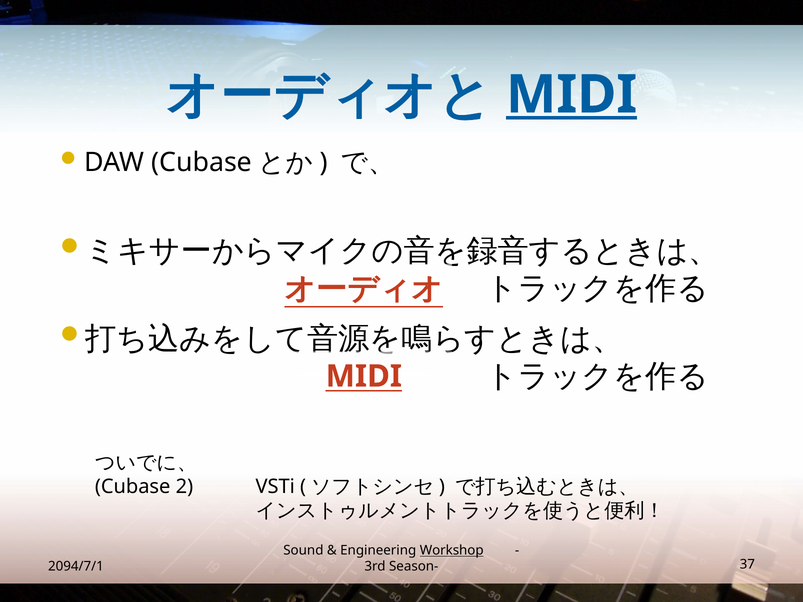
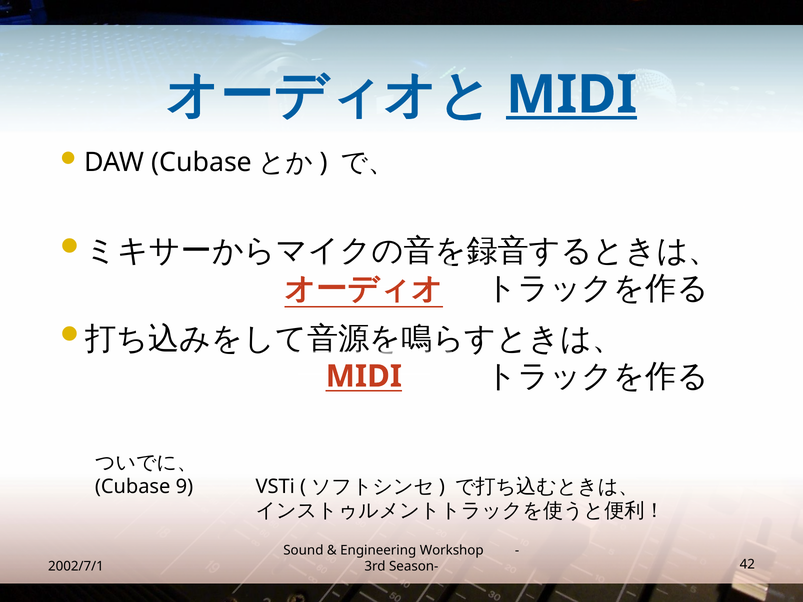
2: 2 -> 9 (184, 487)
Workshop underline: present -> none (452, 551)
2094/7/1: 2094/7/1 -> 2002/7/1 (76, 567)
37: 37 -> 42 (747, 565)
